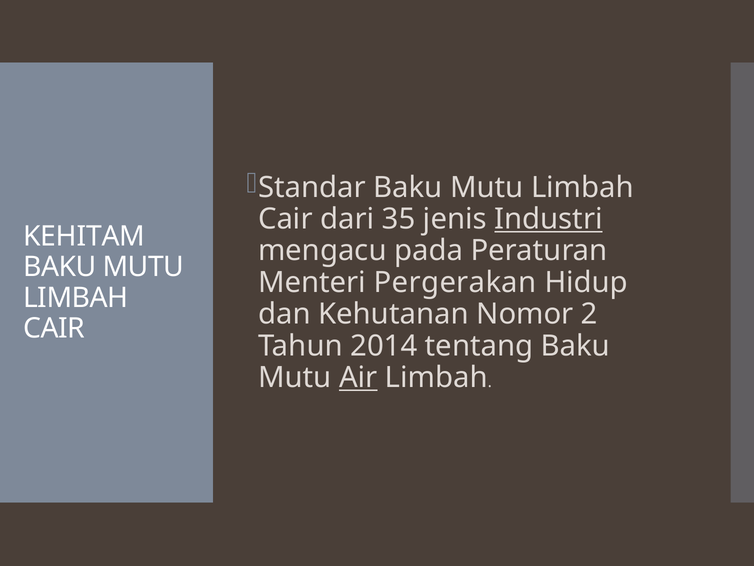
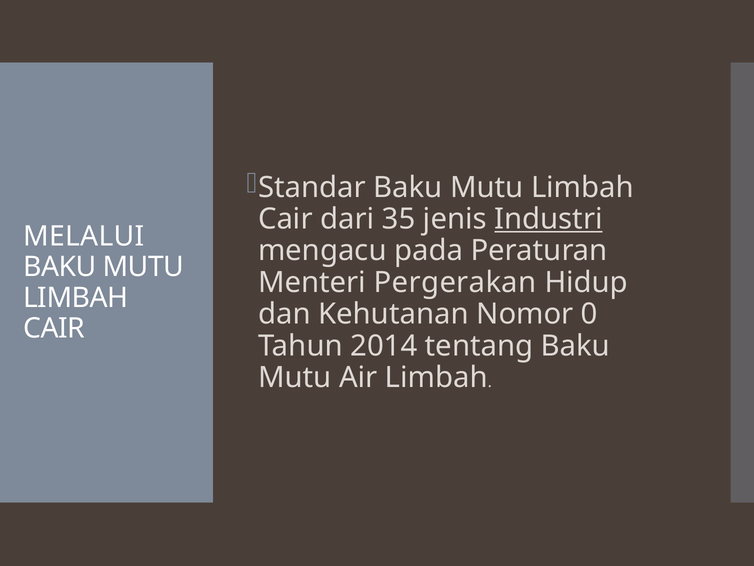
KEHITAM: KEHITAM -> MELALUI (84, 236)
2: 2 -> 0 (589, 314)
Air underline: present -> none (358, 377)
